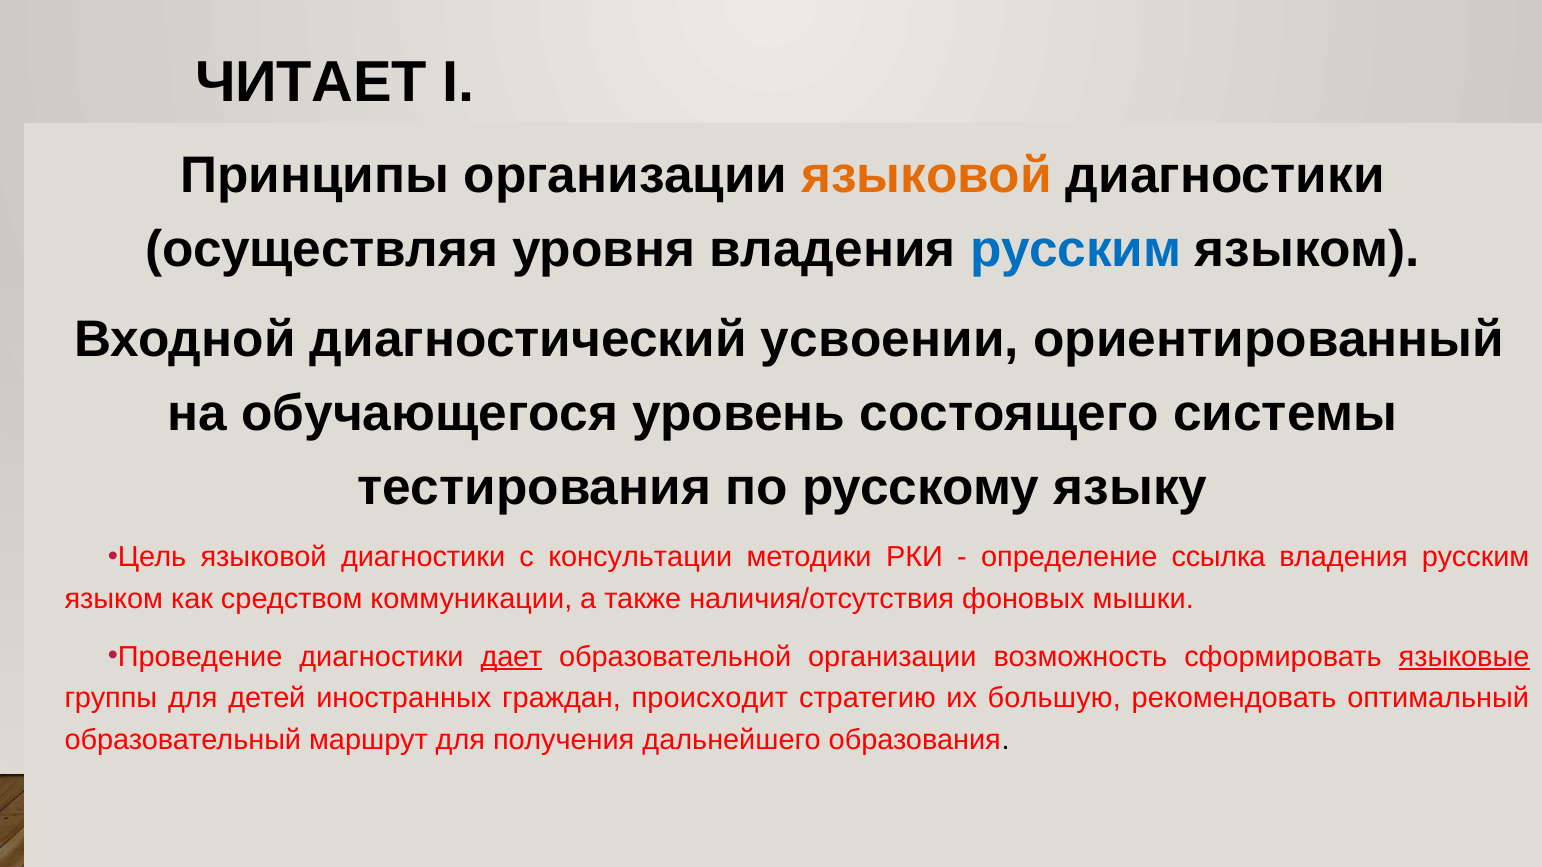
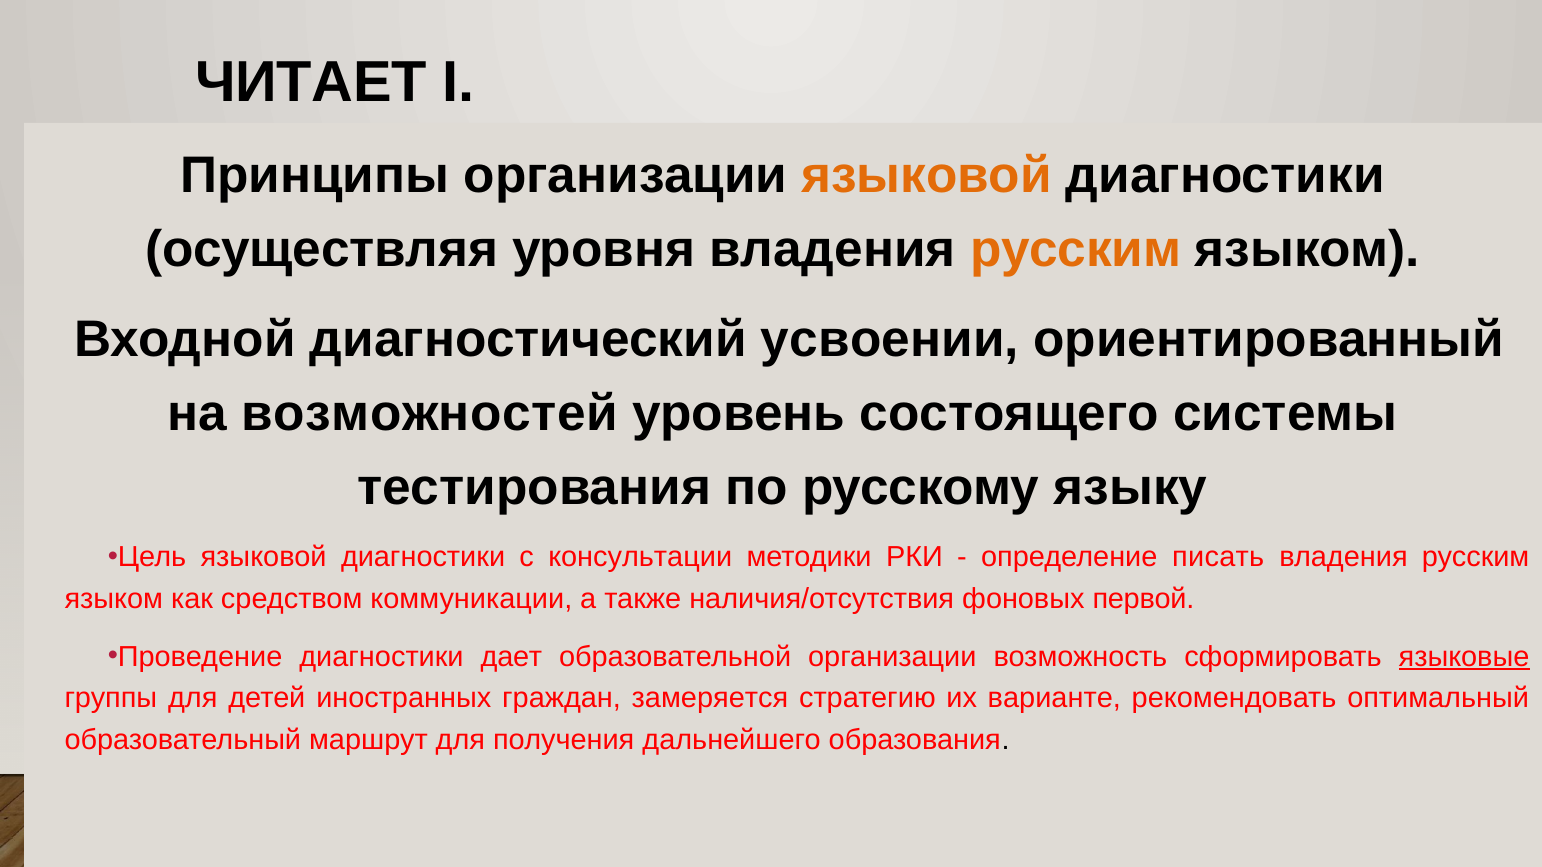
русским colour: blue -> orange (1076, 250)
обучающегося: обучающегося -> возможностей (430, 414)
ссылка: ссылка -> писать (1218, 558)
мышки: мышки -> первой (1143, 599)
дает underline: present -> none (511, 657)
происходит: происходит -> замеряется (710, 698)
большую: большую -> варианте (1054, 698)
